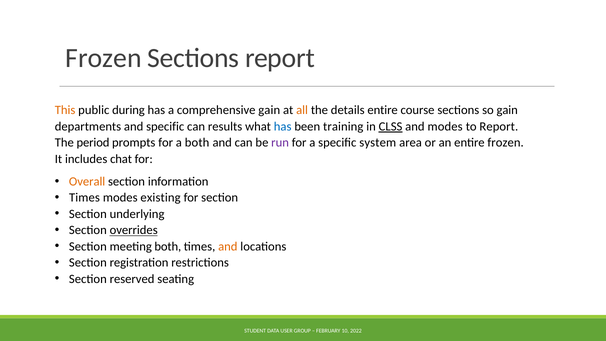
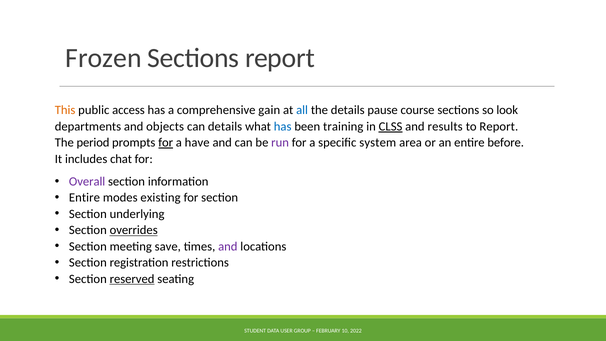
during: during -> access (128, 110)
all colour: orange -> blue (302, 110)
details entire: entire -> pause (383, 110)
so gain: gain -> look (507, 110)
and specific: specific -> objects (165, 126)
can results: results -> details (225, 126)
and modes: modes -> results (445, 126)
for underline: none -> present (166, 143)
a both: both -> have (197, 143)
entire frozen: frozen -> before (506, 143)
Overall colour: orange -> purple (87, 182)
Times: Times -> Entire (84, 198)
meeting both: both -> save (168, 246)
and colour: orange -> purple (228, 246)
reserved underline: none -> present (132, 279)
